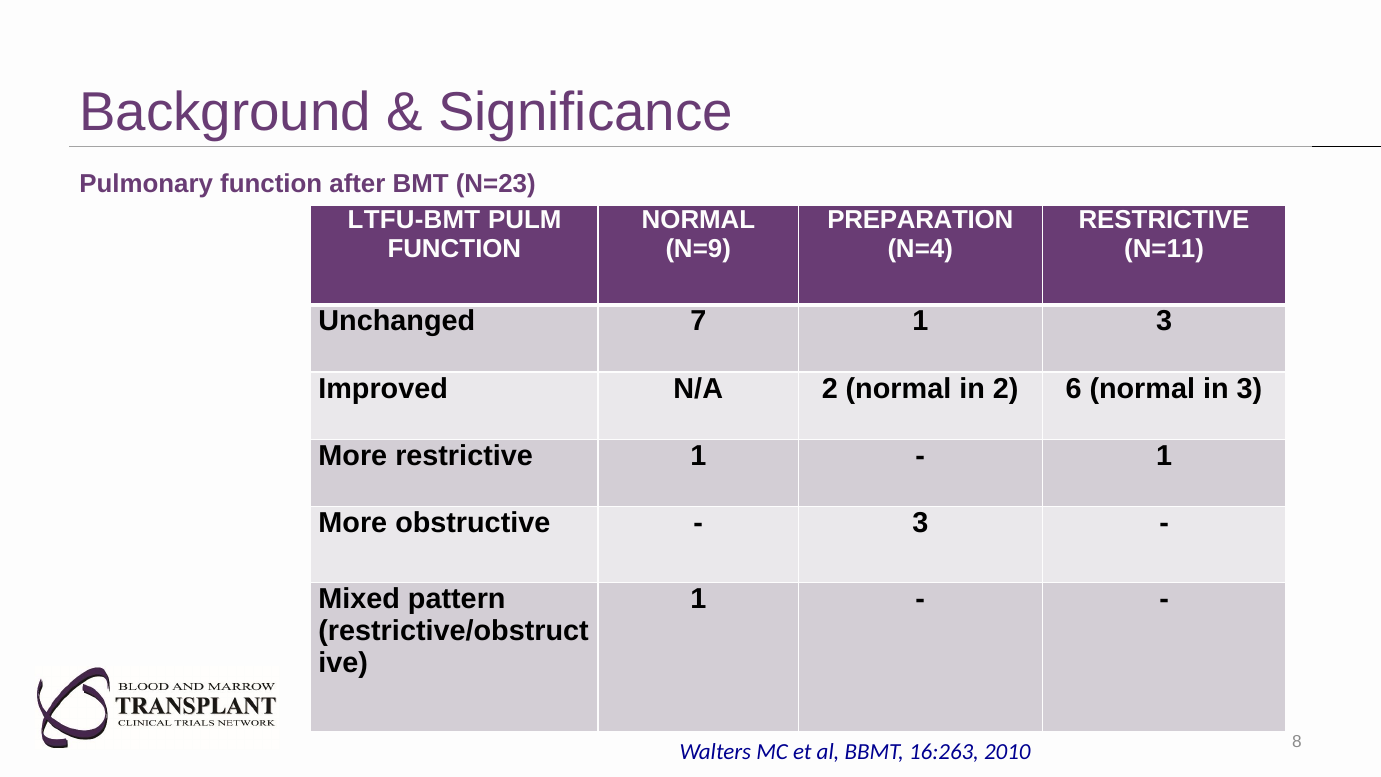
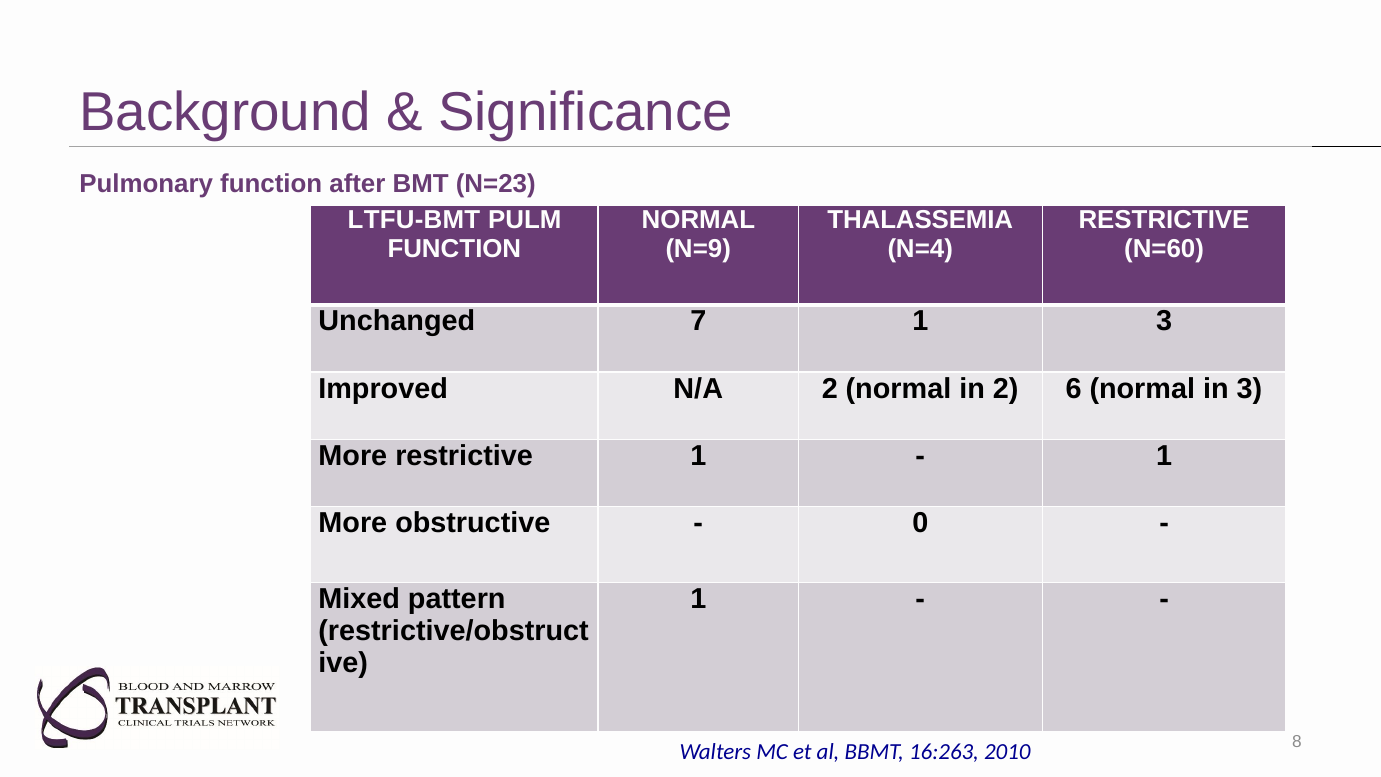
PREPARATION: PREPARATION -> THALASSEMIA (920, 220)
N=11: N=11 -> N=60 (1164, 249)
3: 3 -> 0 (920, 523)
